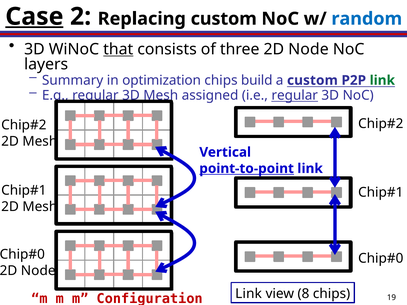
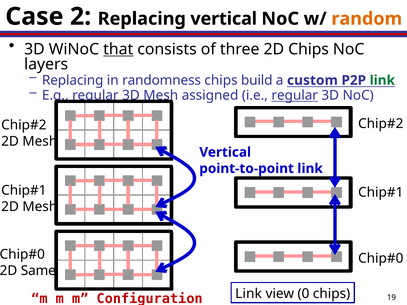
Case underline: present -> none (34, 17)
Replacing custom: custom -> vertical (224, 19)
random colour: blue -> orange (367, 19)
three 2D Node: Node -> Chips (309, 49)
Summary: Summary -> Replacing (73, 80)
optimization: optimization -> randomness (162, 80)
point-to-point underline: present -> none (247, 169)
Node: Node -> Same (38, 271)
8: 8 -> 0 (303, 294)
